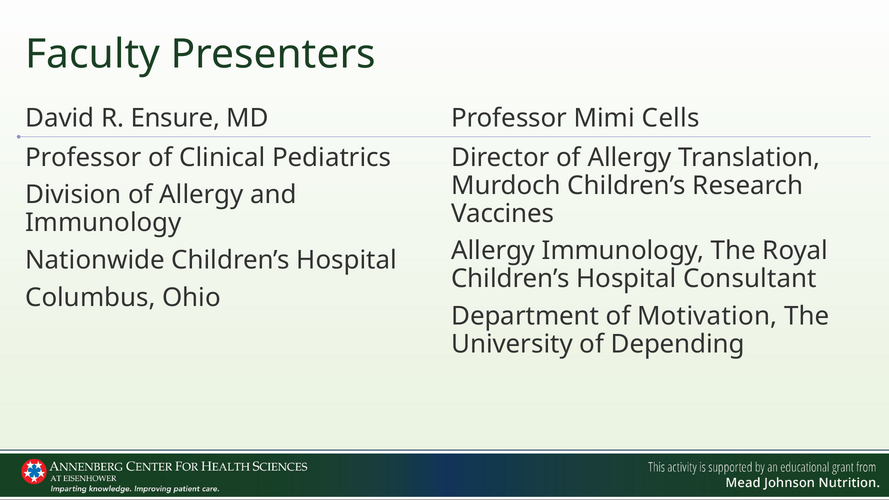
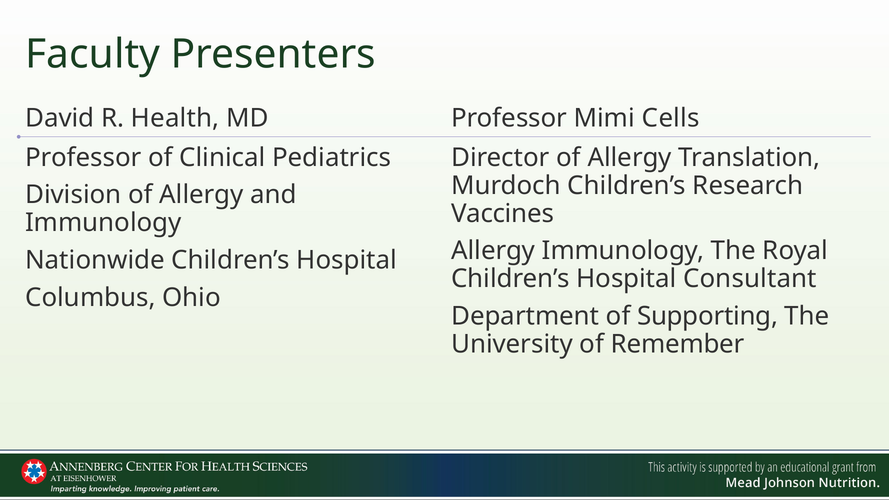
Ensure: Ensure -> Health (175, 118)
Motivation: Motivation -> Supporting (708, 316)
Depending: Depending -> Remember (678, 344)
